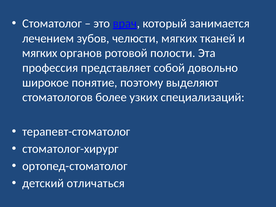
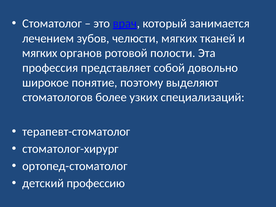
отличаться: отличаться -> профессию (96, 183)
